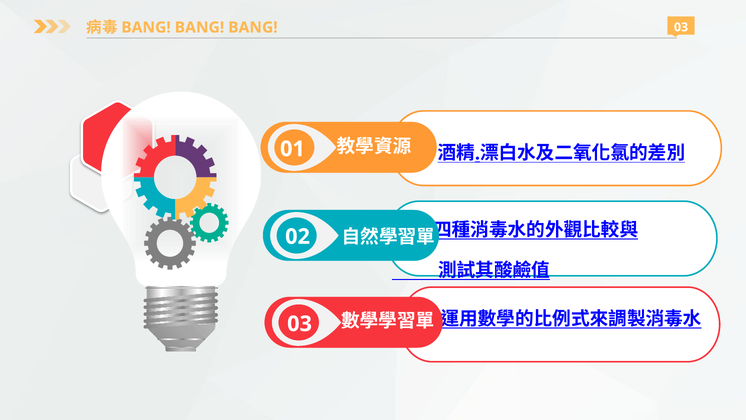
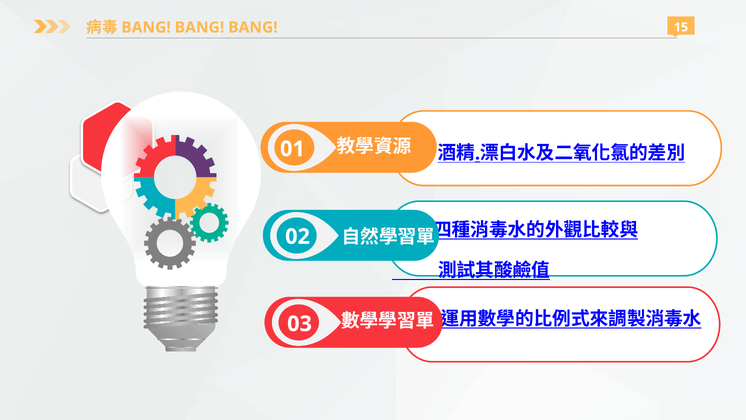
BANG 03: 03 -> 15 (681, 27)
